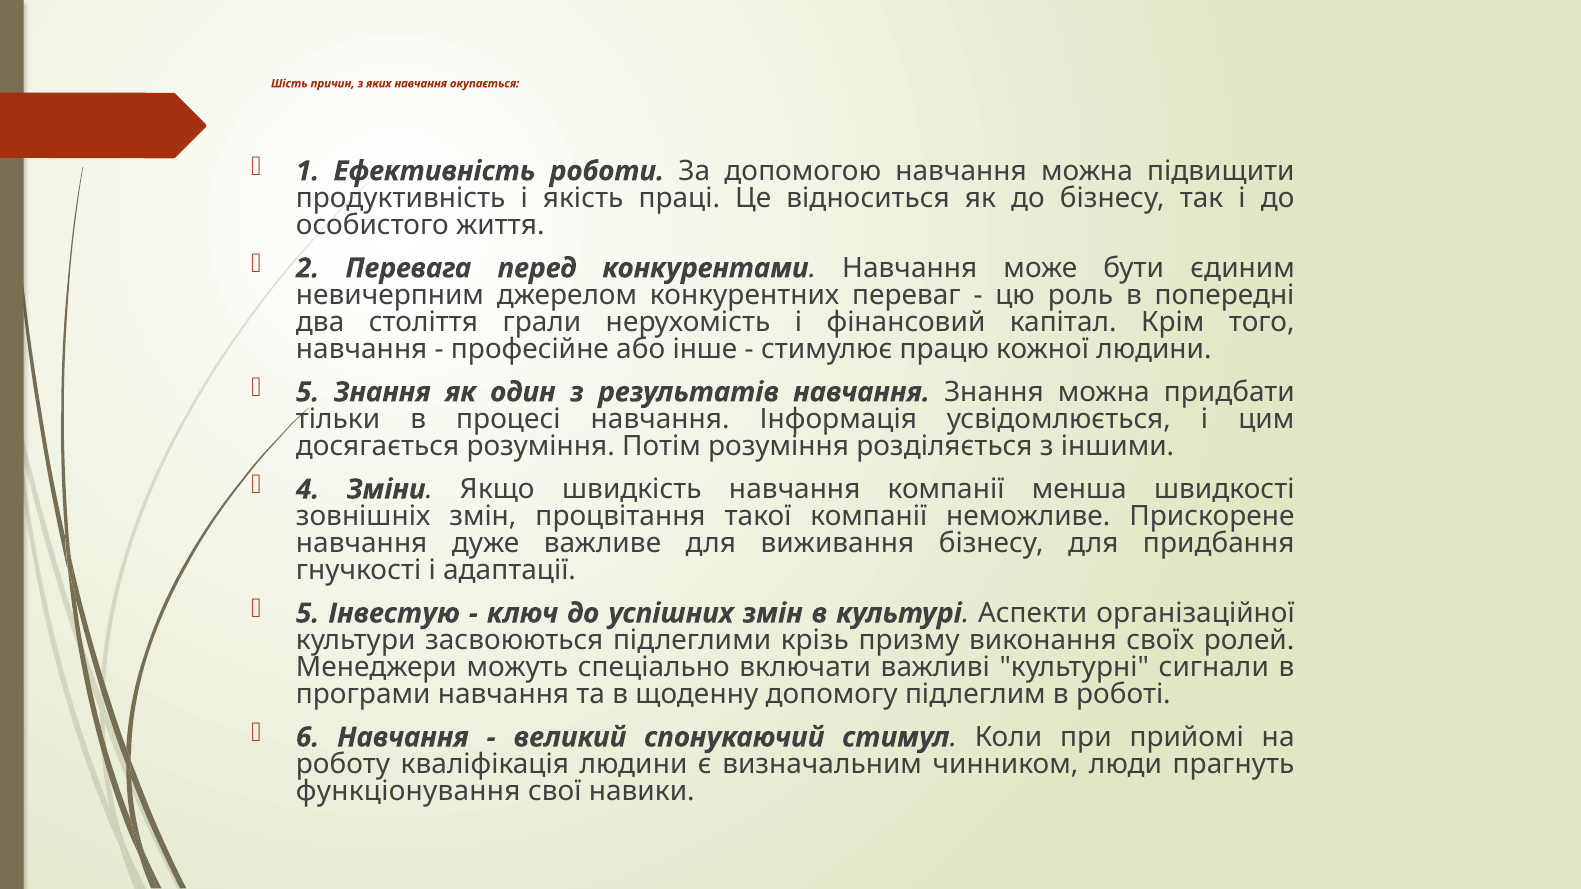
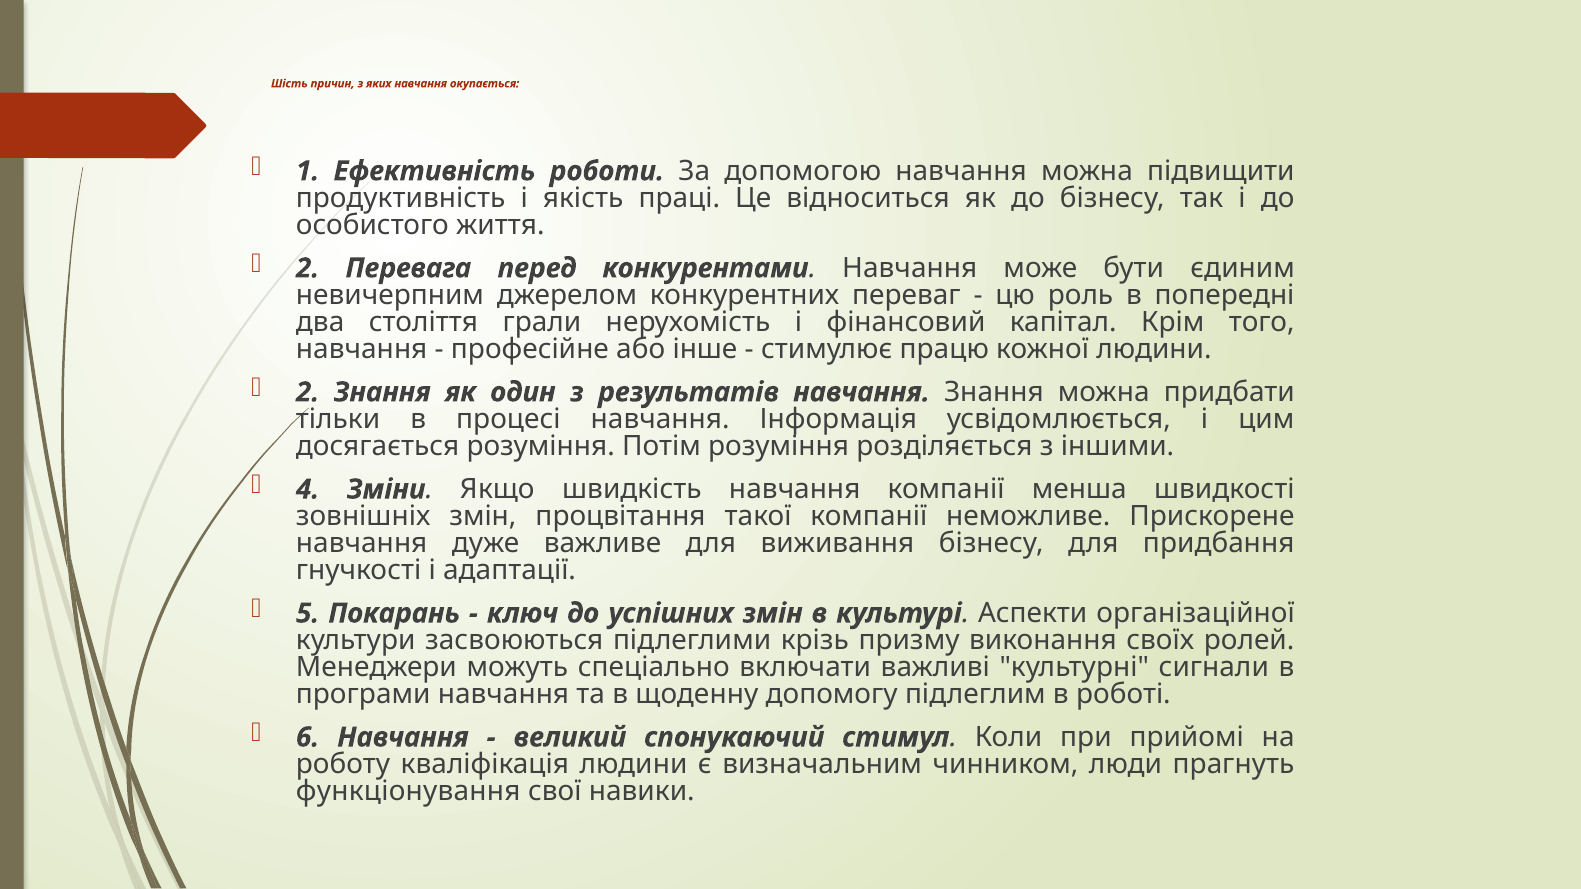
5: 5 -> 2 (308, 392)
Інвестую: Інвестую -> Покарань (394, 614)
